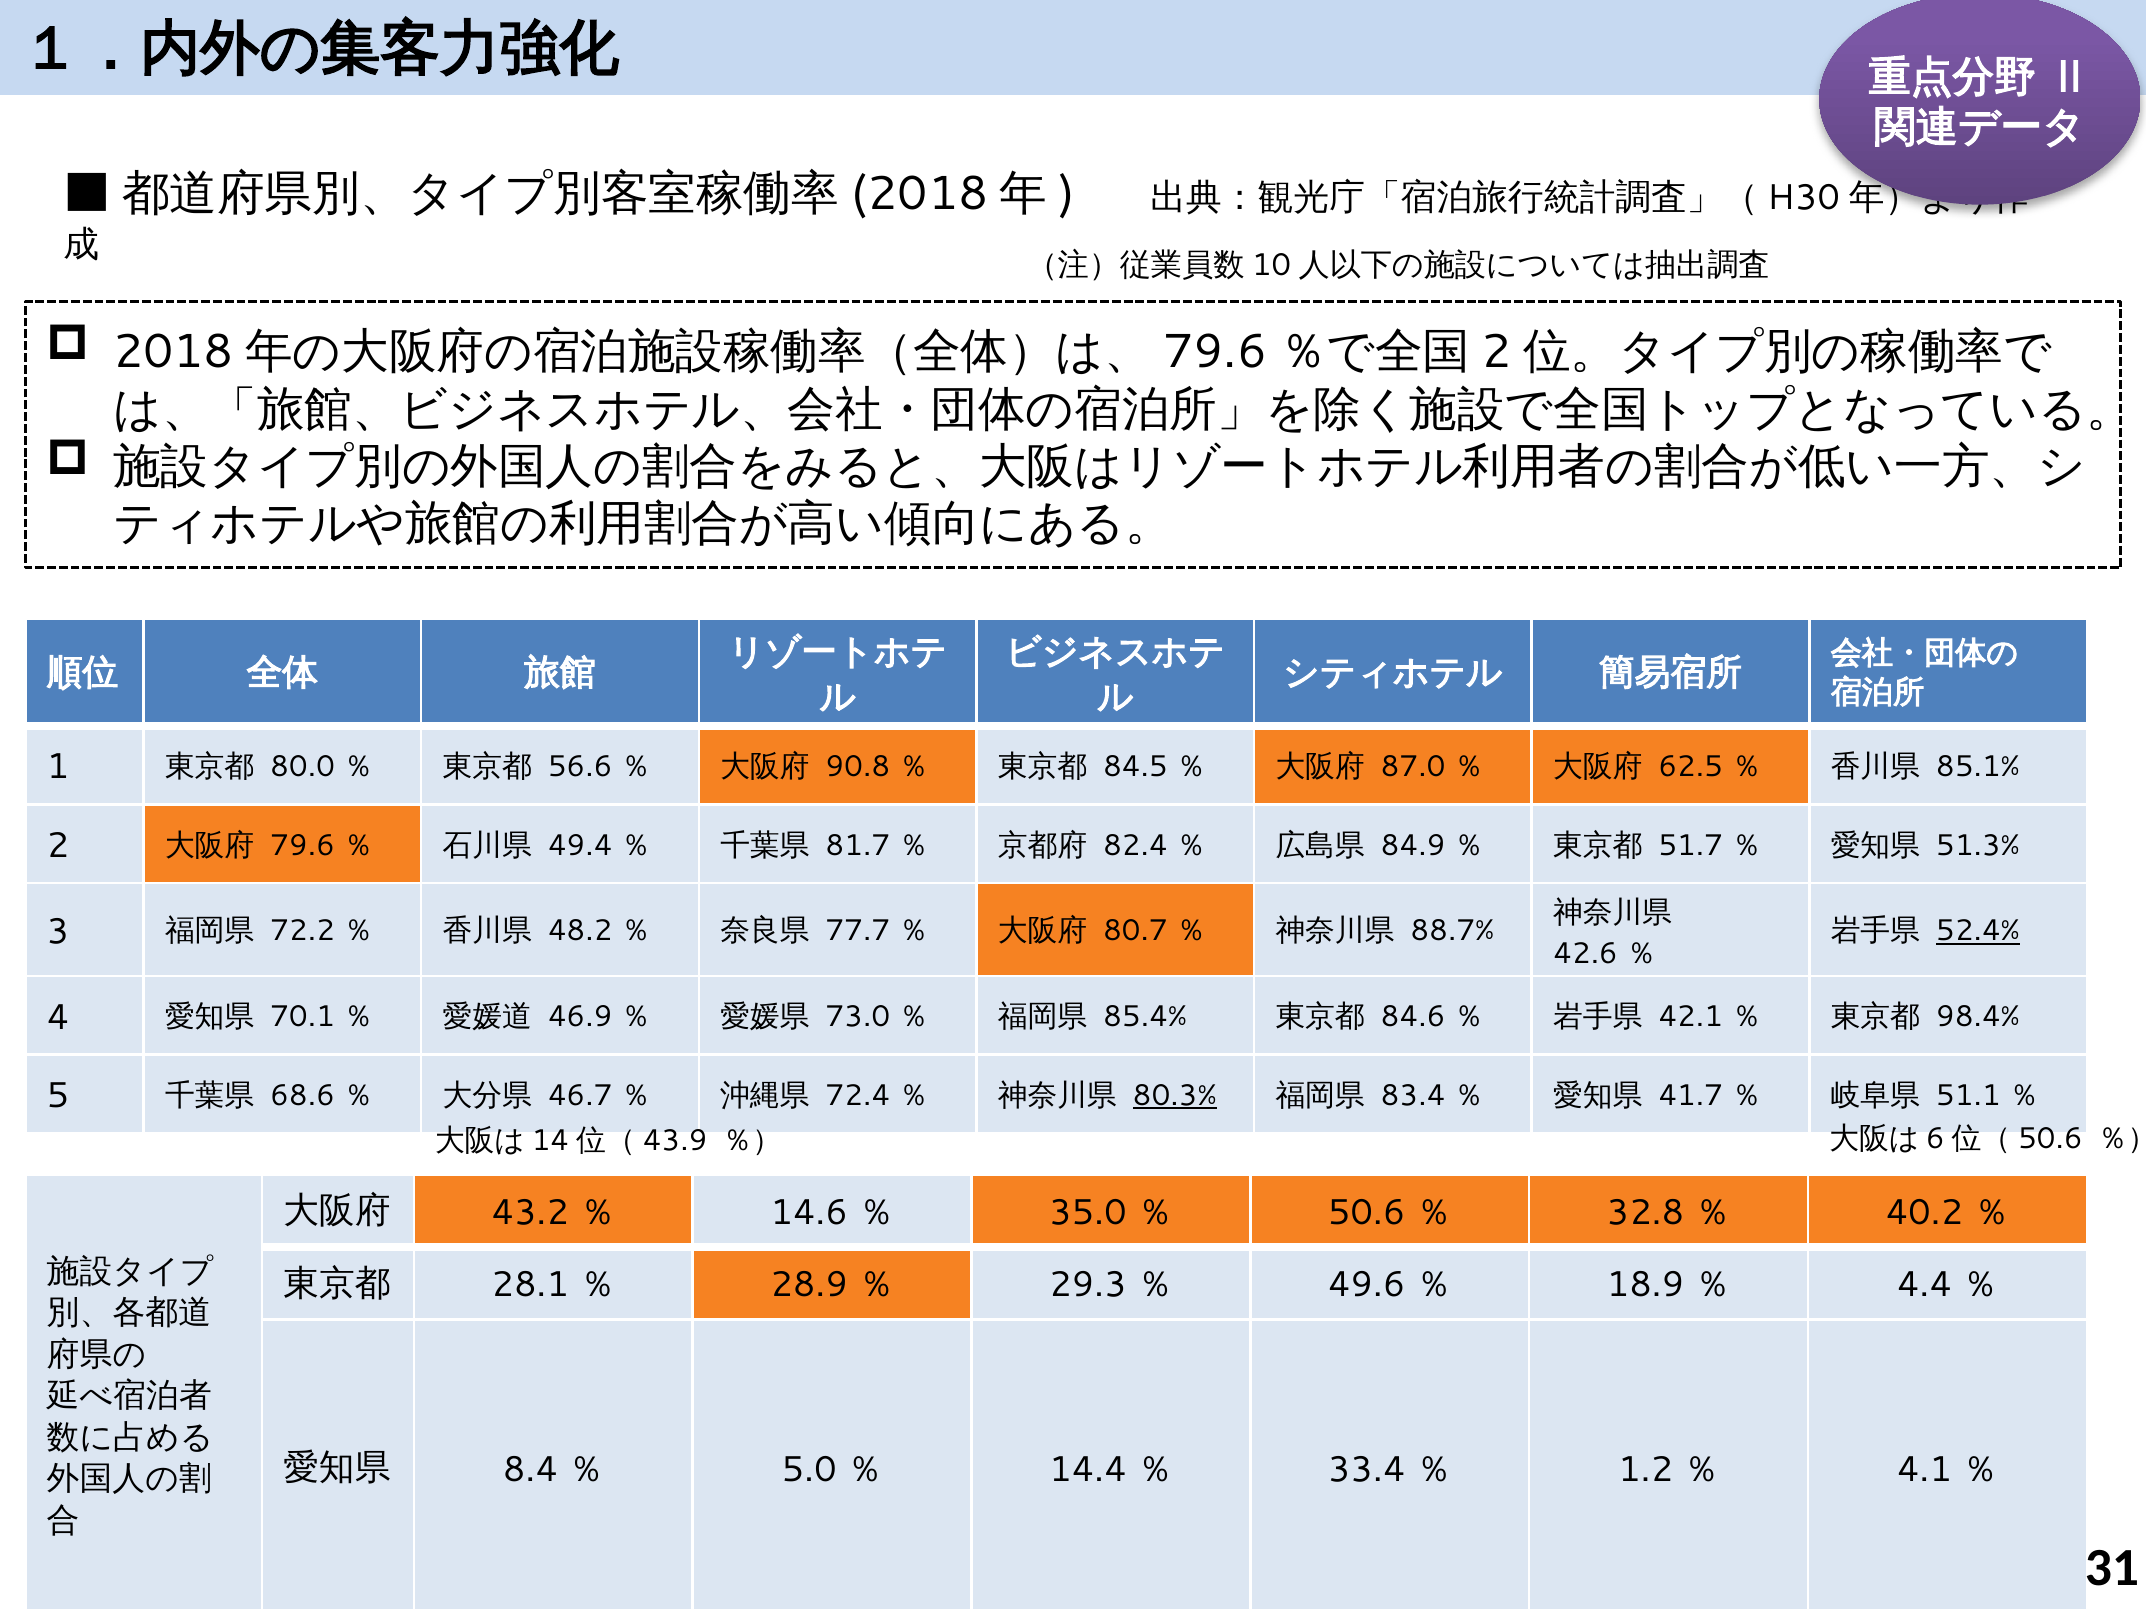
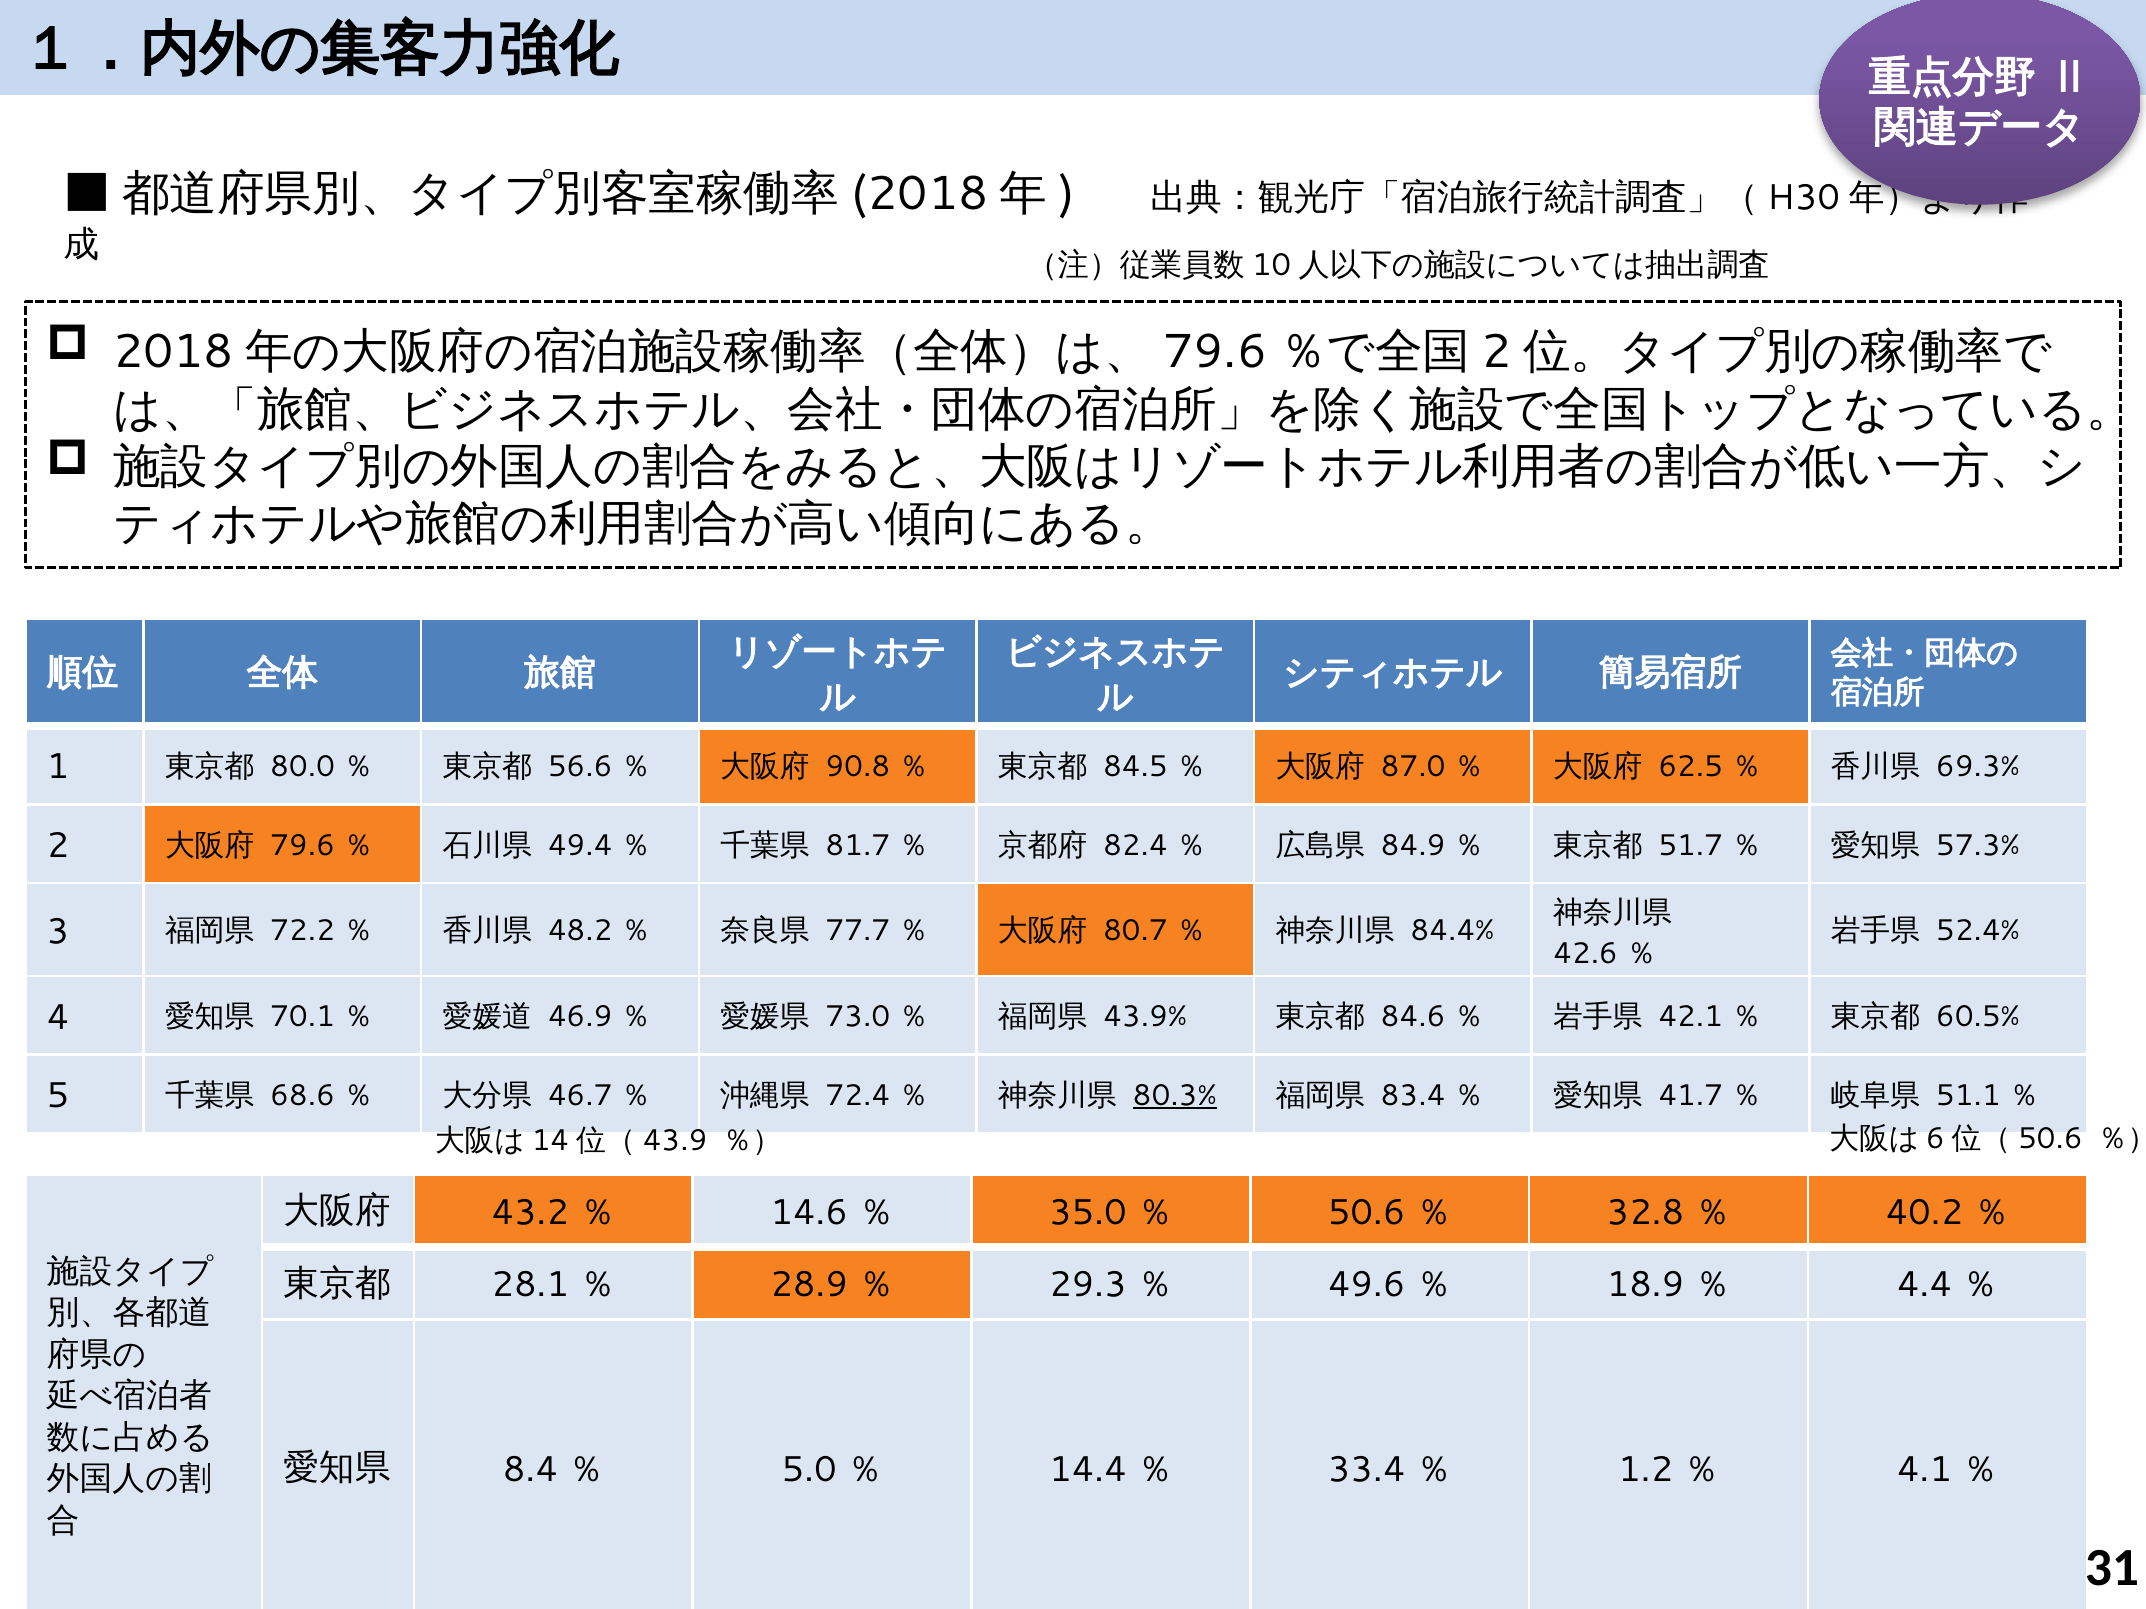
85.1%: 85.1% -> 69.3% (1978, 767)
51.3%: 51.3% -> 57.3% (1978, 846)
88.7%: 88.7% -> 84.4% (1452, 931)
52.4% underline: present -> none (1978, 931)
85.4%: 85.4% -> 43.9% (1145, 1017)
98.4%: 98.4% -> 60.5% (1978, 1017)
